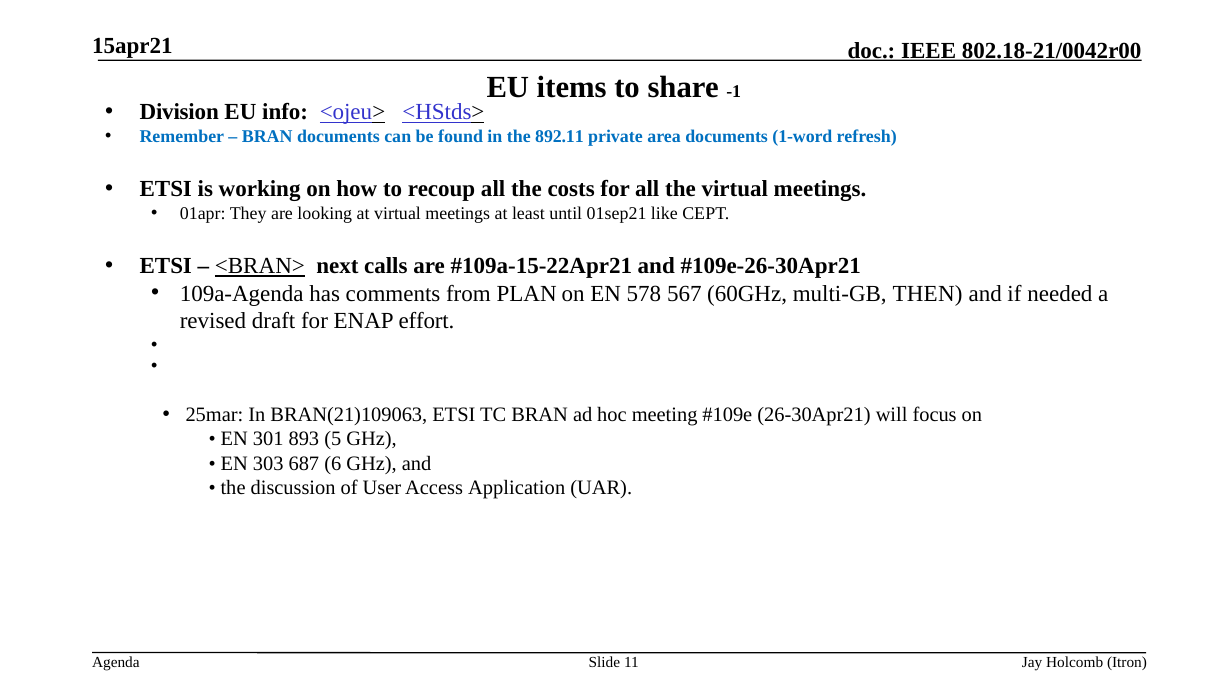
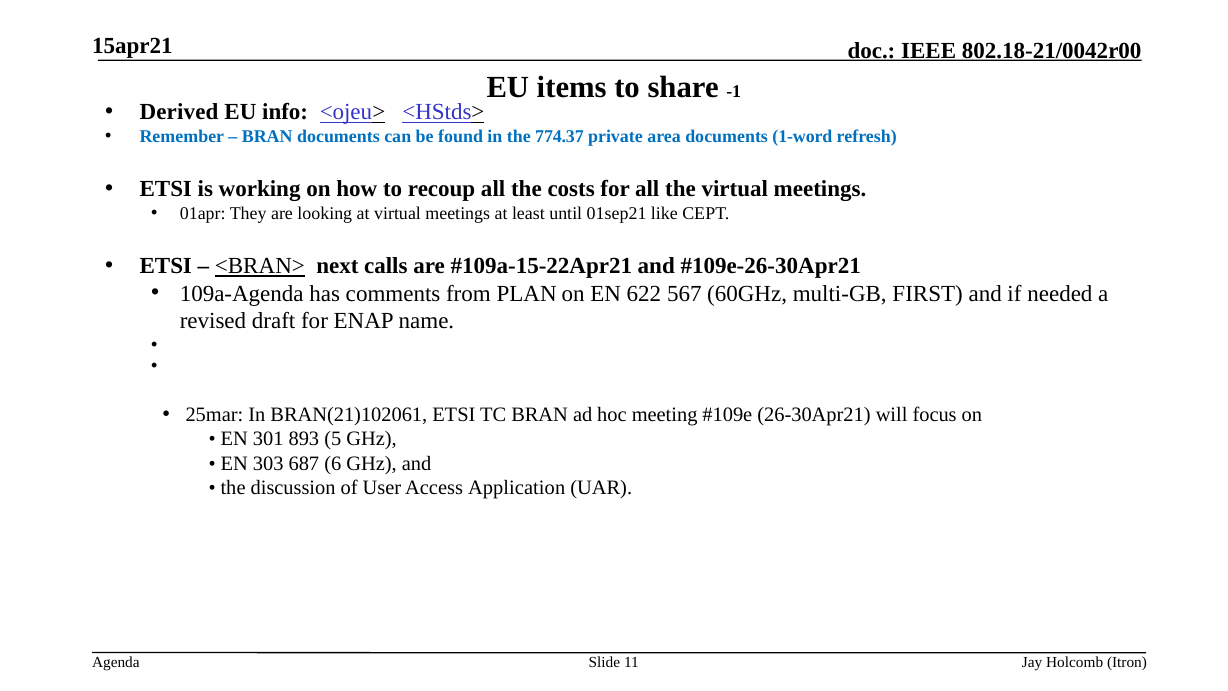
Division: Division -> Derived (179, 112)
892.11: 892.11 -> 774.37 (559, 136)
578: 578 -> 622 (644, 293)
THEN: THEN -> FIRST (928, 293)
effort: effort -> name (426, 321)
BRAN(21)109063: BRAN(21)109063 -> BRAN(21)102061 (349, 414)
